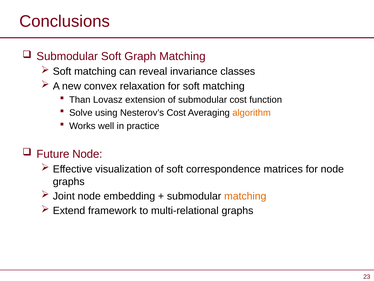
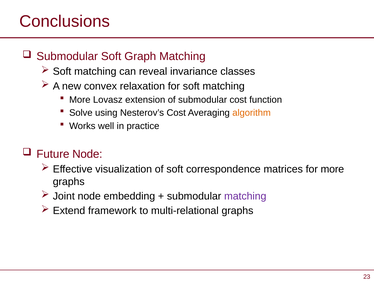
Than: Than -> More (80, 100)
for node: node -> more (332, 169)
matching colour: orange -> purple (245, 196)
